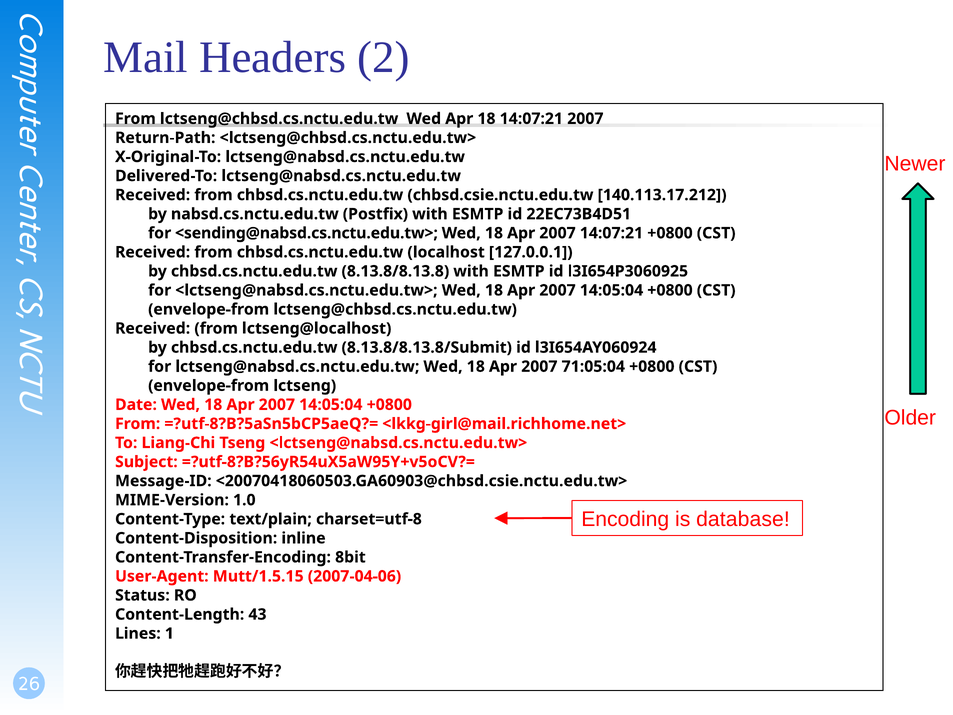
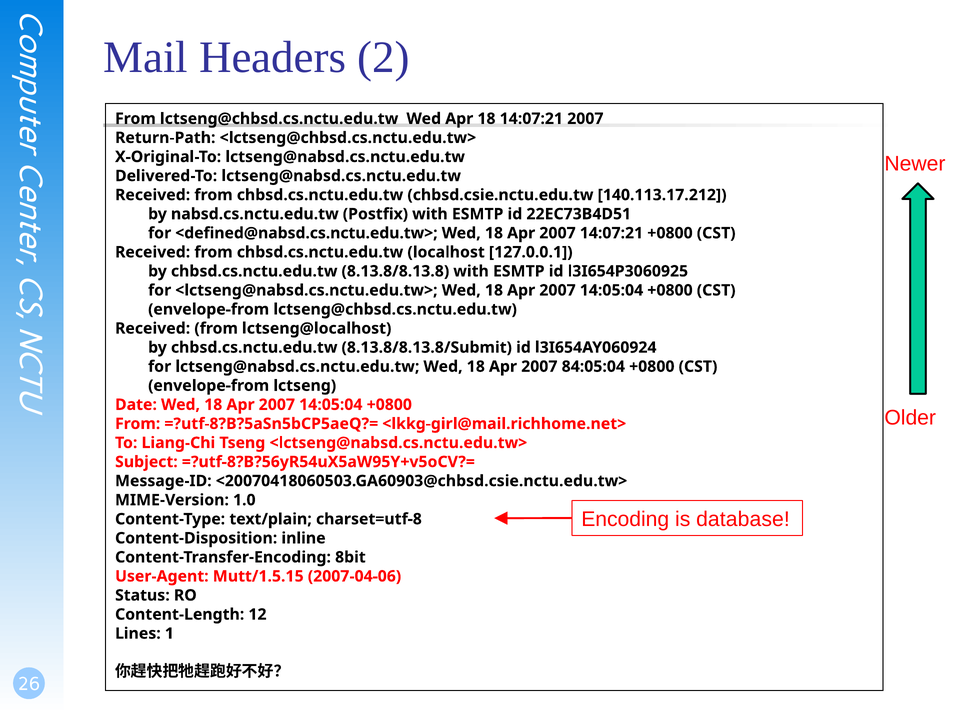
<sending@nabsd.cs.nctu.edu.tw>: <sending@nabsd.cs.nctu.edu.tw> -> <defined@nabsd.cs.nctu.edu.tw> (306, 233)
71:05:04: 71:05:04 -> 84:05:04 (593, 366)
43: 43 -> 12 (257, 614)
